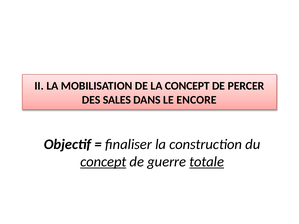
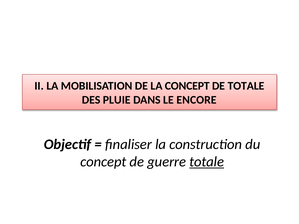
DE PERCER: PERCER -> TOTALE (246, 86)
SALES: SALES -> PLUIE (117, 100)
concept underline: present -> none (103, 162)
